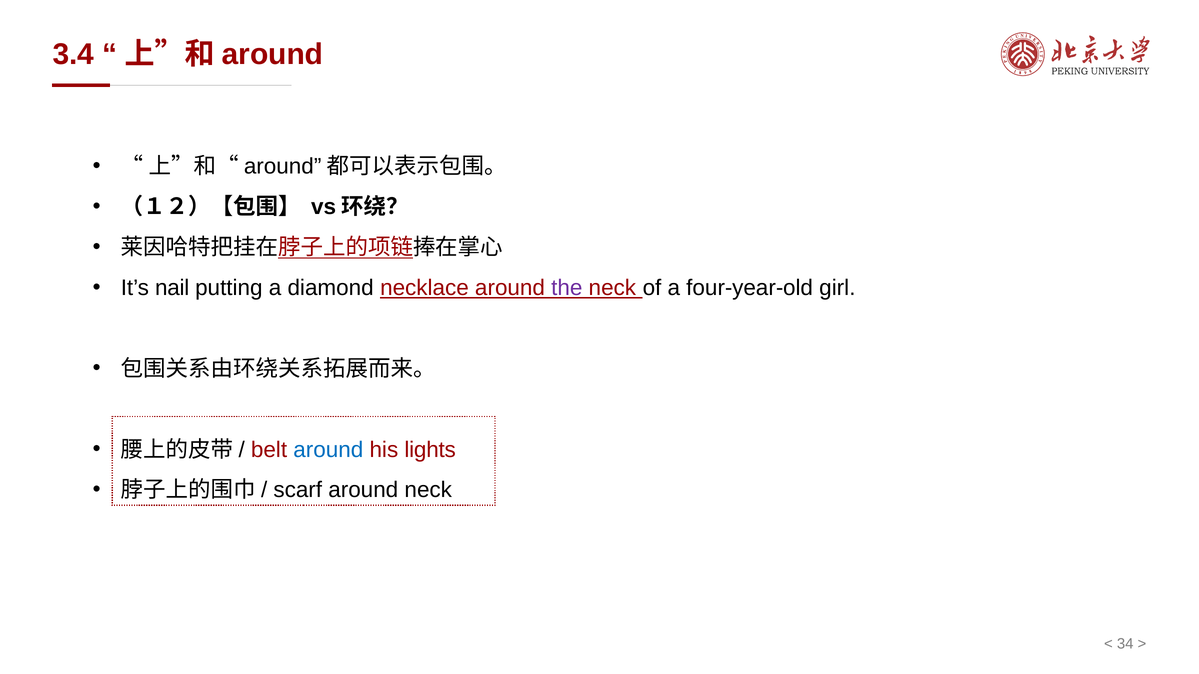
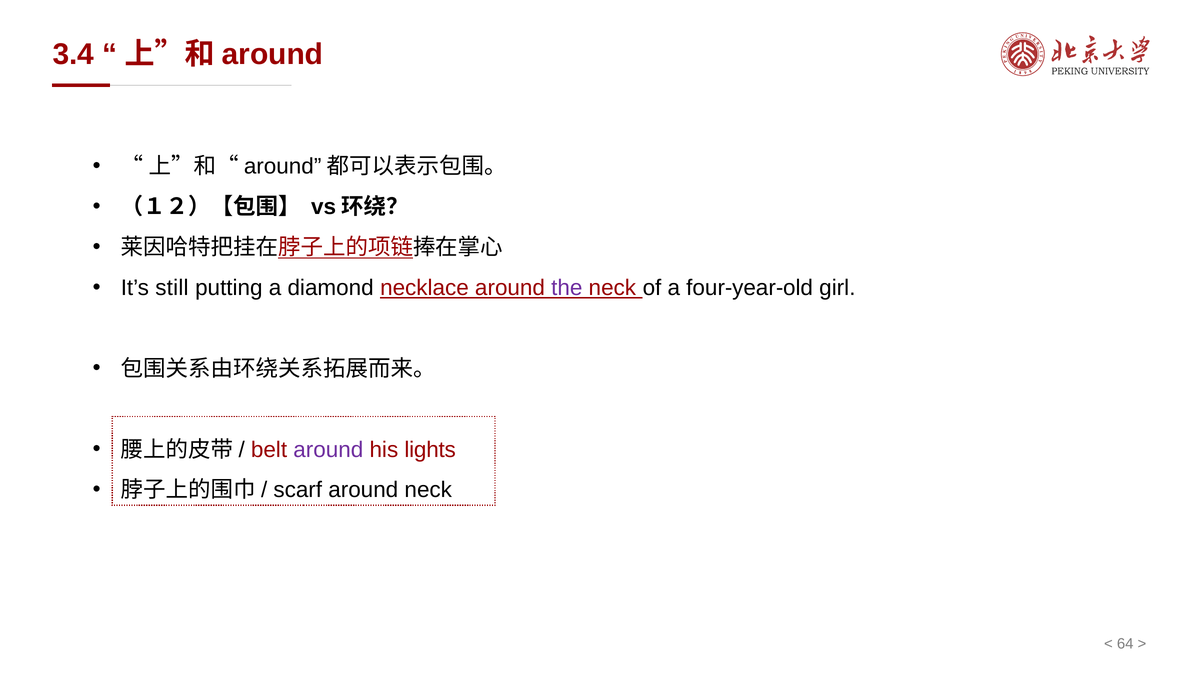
nail: nail -> still (172, 288)
around colour: blue -> purple (328, 450)
34: 34 -> 64 (1125, 644)
